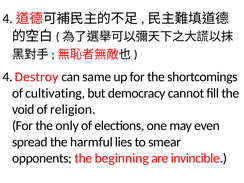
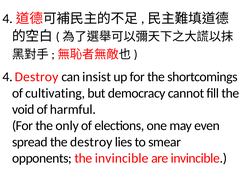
same: same -> insist (97, 77)
religion: religion -> harmful (73, 109)
the harmful: harmful -> destroy (91, 142)
the beginning: beginning -> invincible (122, 158)
